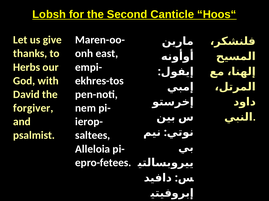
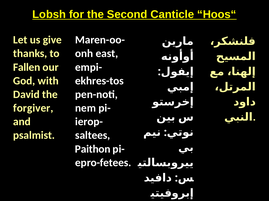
Herbs: Herbs -> Fallen (27, 67)
Alleloia: Alleloia -> Paithon (93, 149)
